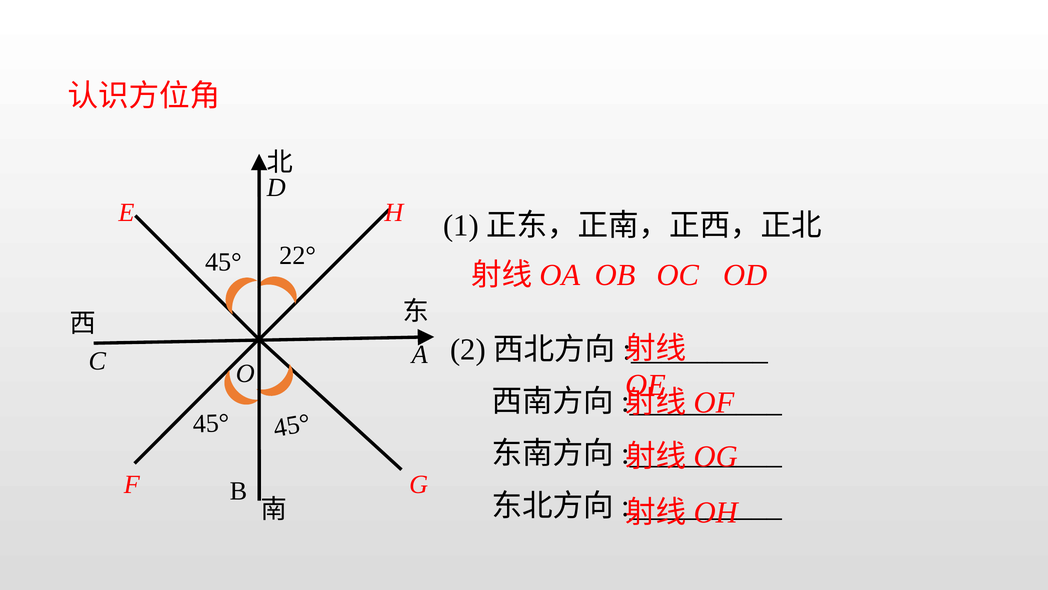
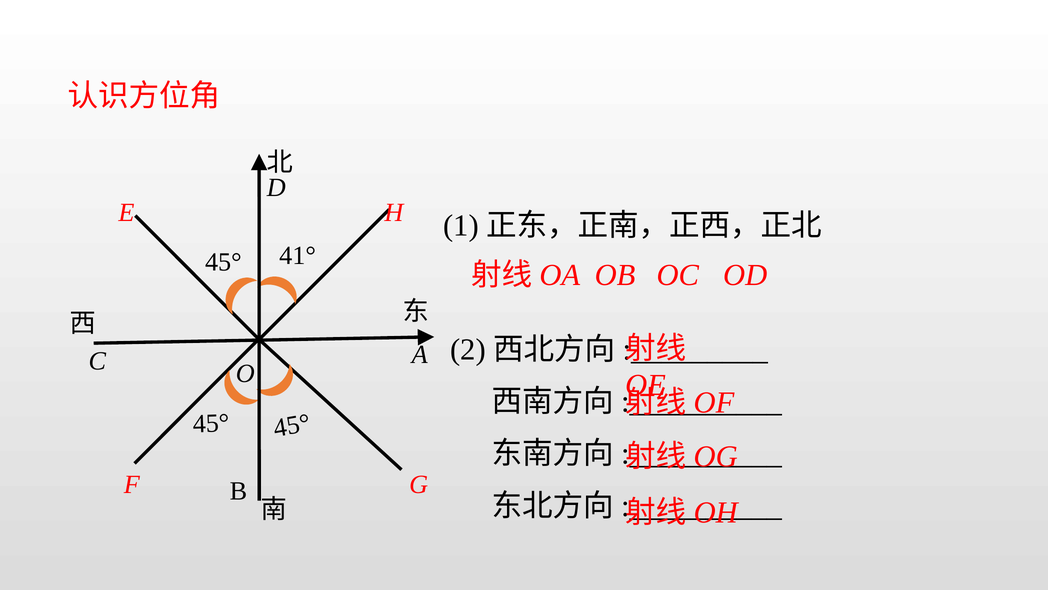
22°: 22° -> 41° (298, 255)
